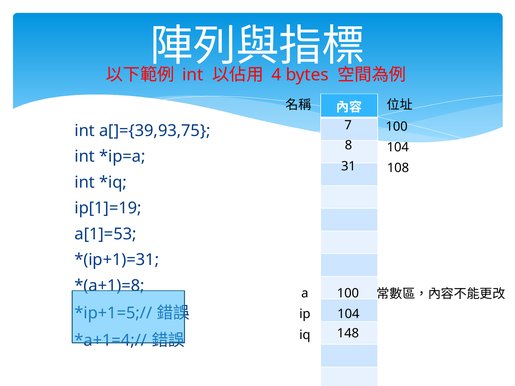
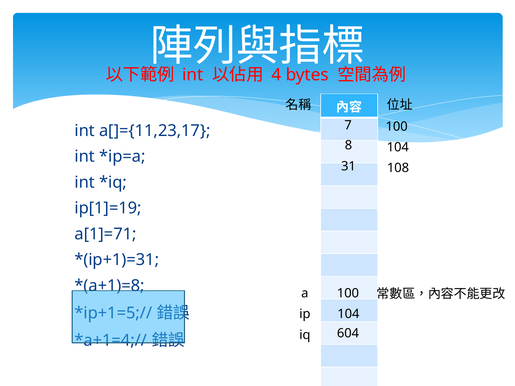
a[]={39,93,75: a[]={39,93,75 -> a[]={11,23,17 (155, 131)
a[1]=53: a[1]=53 -> a[1]=71 (106, 234)
148: 148 -> 604 (348, 333)
